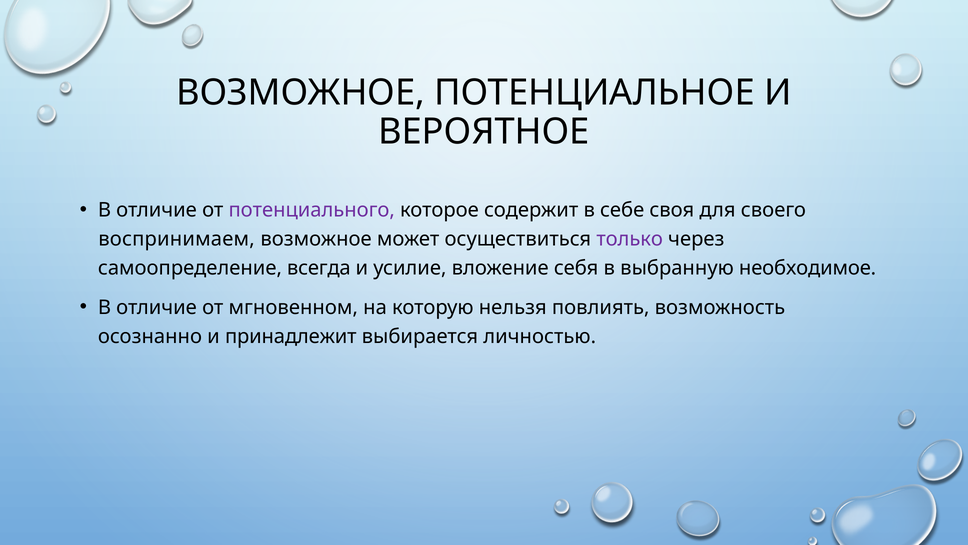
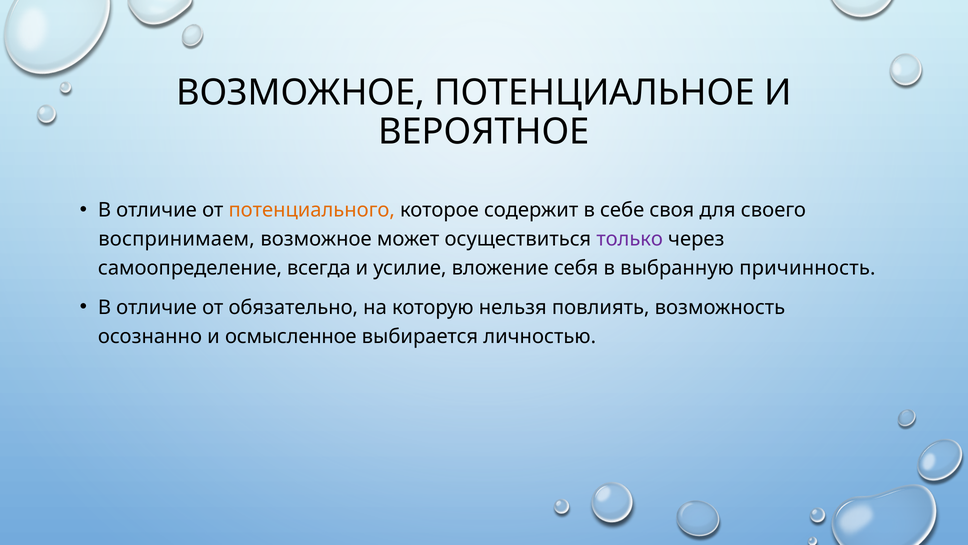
потенциального colour: purple -> orange (312, 210)
необходимое: необходимое -> причинность (807, 268)
мгновенном: мгновенном -> обязательно (293, 307)
принадлежит: принадлежит -> осмысленное (291, 336)
